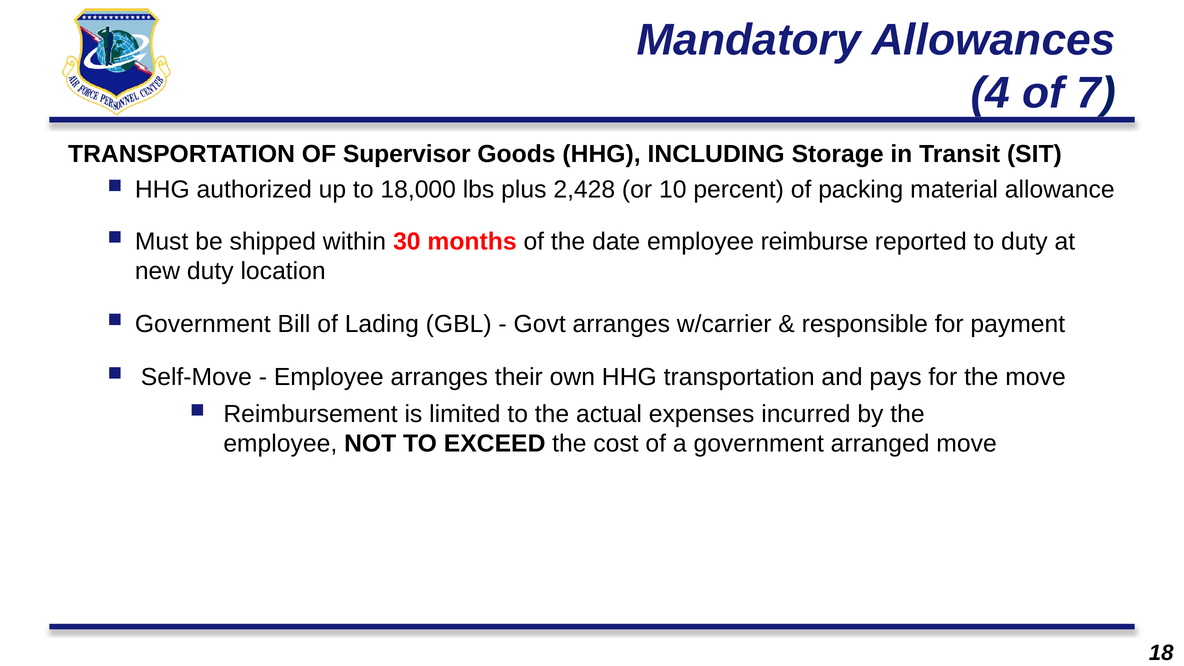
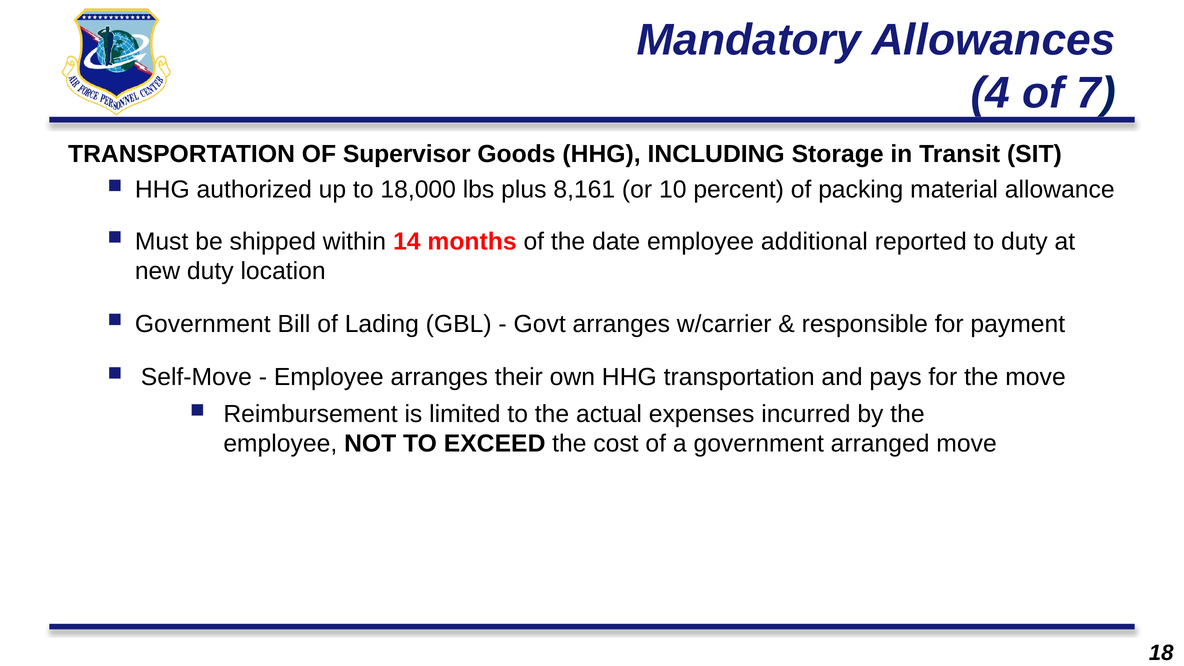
2,428: 2,428 -> 8,161 (584, 190)
30: 30 -> 14 (407, 241)
reimburse: reimburse -> additional (814, 241)
